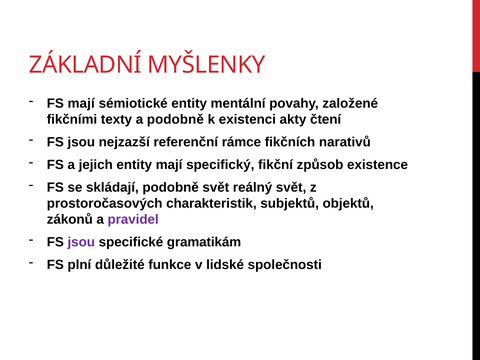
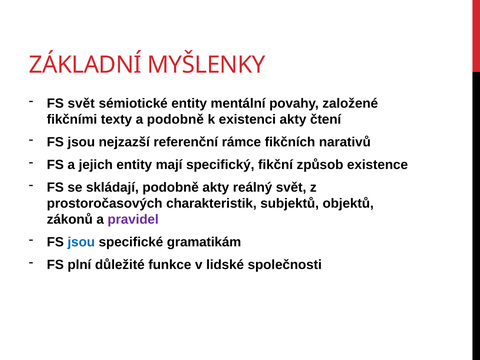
FS mají: mají -> svět (81, 103)
podobně svět: svět -> akty (216, 187)
jsou colour: purple -> blue (81, 242)
